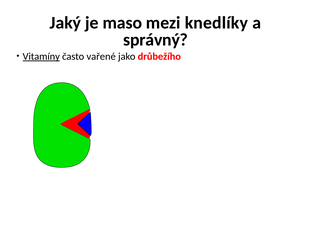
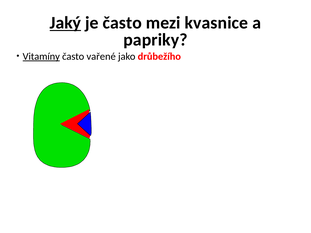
Jaký underline: none -> present (65, 23)
je maso: maso -> často (122, 23)
knedlíky: knedlíky -> kvasnice (216, 23)
správný: správný -> papriky (155, 40)
